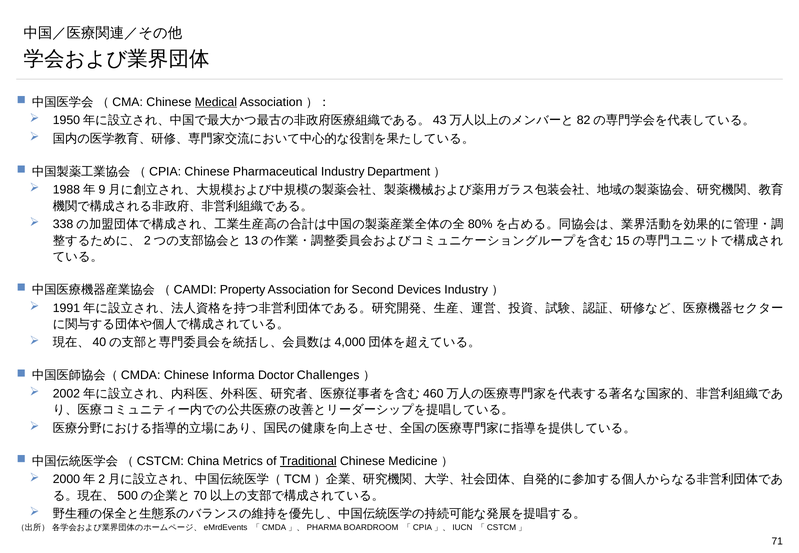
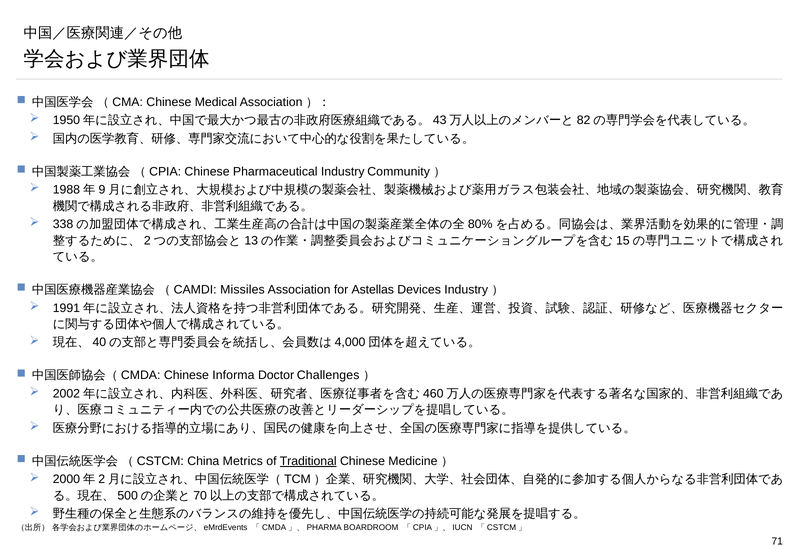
Medical underline: present -> none (216, 102)
Department: Department -> Community (399, 172)
Property: Property -> Missiles (242, 290)
Second: Second -> Astellas (373, 290)
